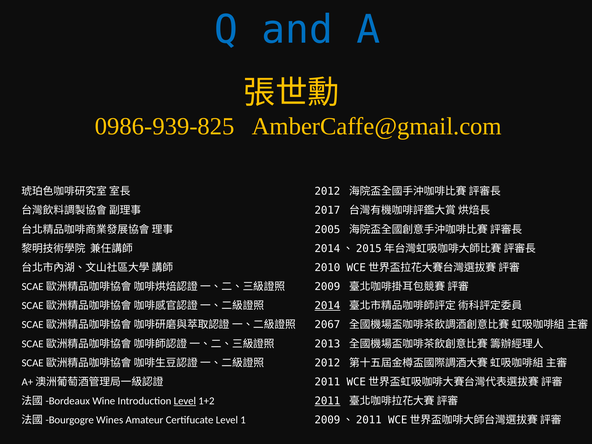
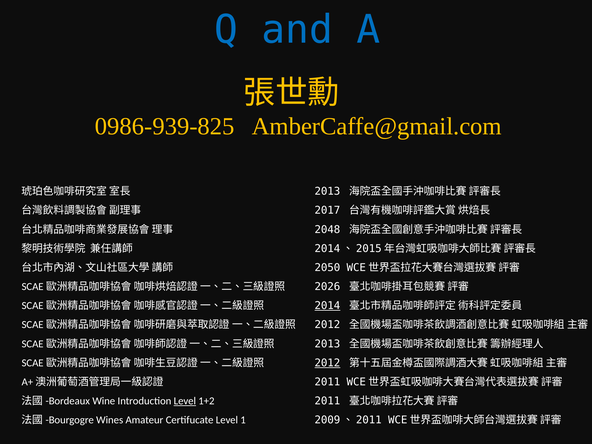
2012: 2012 -> 2013 (327, 191)
2005: 2005 -> 2048 (327, 229)
2010: 2010 -> 2050 (327, 268)
2009: 2009 -> 2026 (327, 287)
2067: 2067 -> 2012 (327, 325)
2012 underline: none -> present (327, 363)
2011 underline: present -> none (327, 401)
